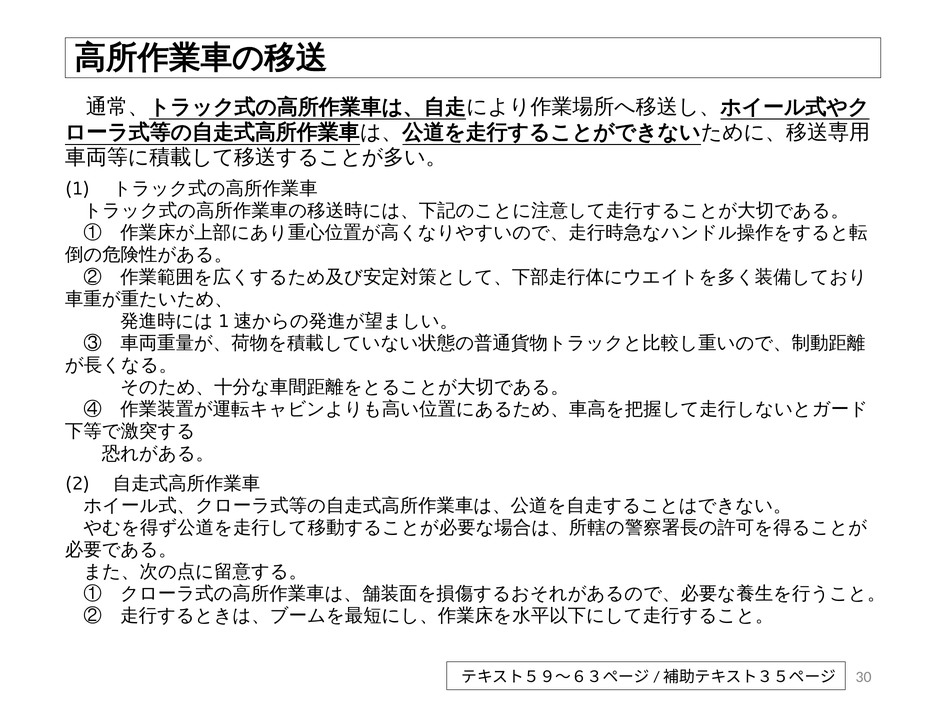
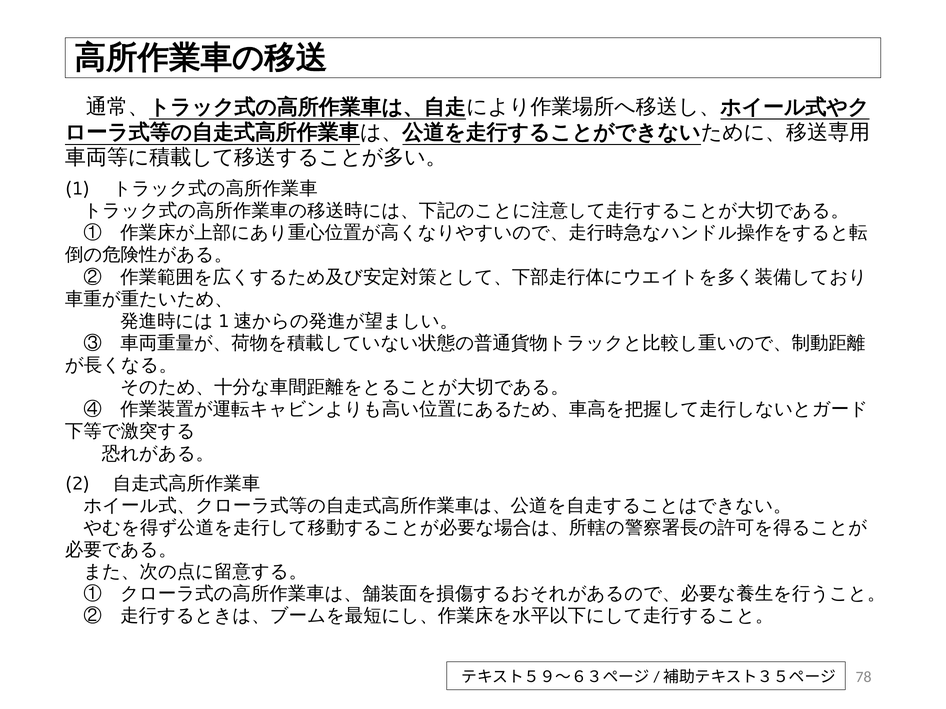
30: 30 -> 78 (864, 677)
